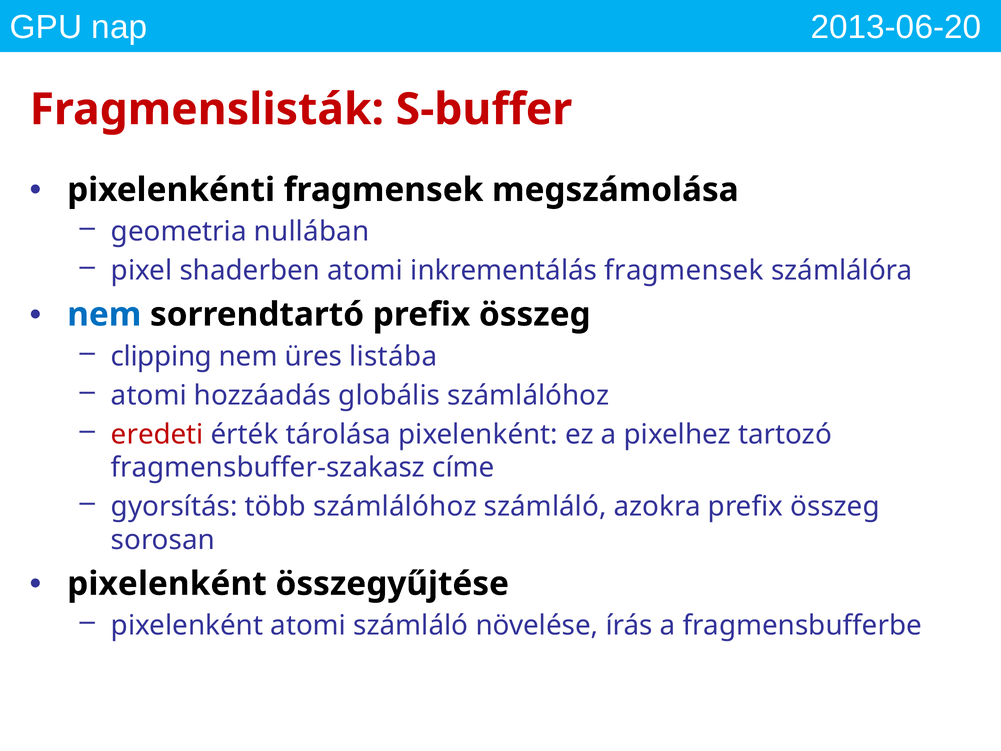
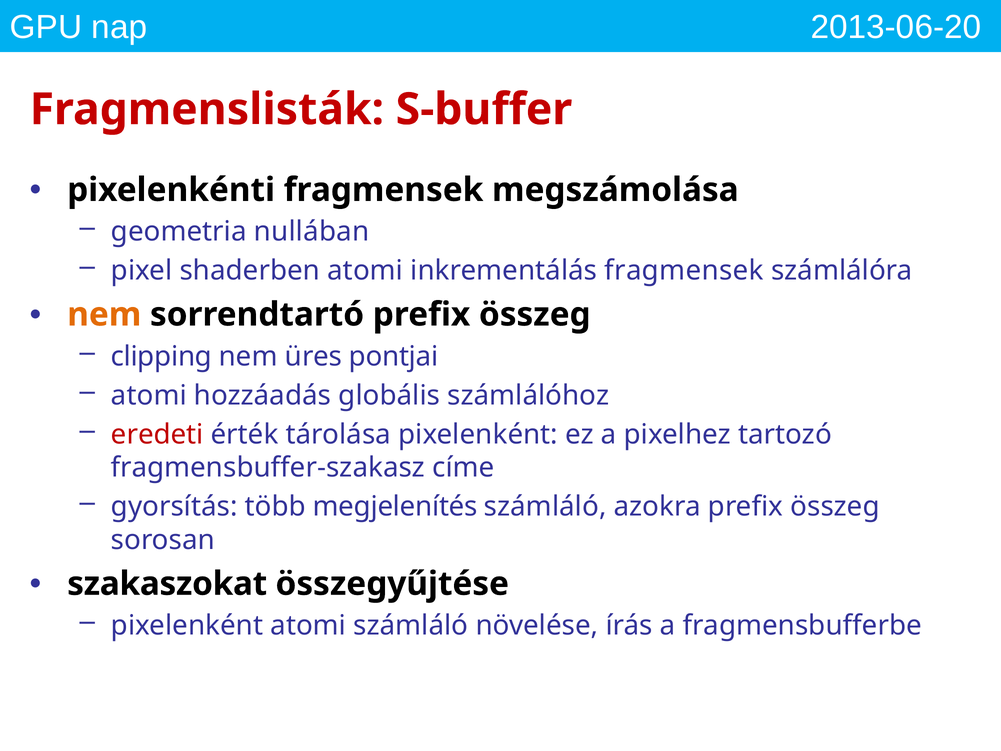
nem colour: blue -> orange (104, 314)
listába: listába -> pontjai (394, 356)
több számlálóhoz: számlálóhoz -> megjelenítés (395, 506)
pixelenként: pixelenként -> szakaszokat (167, 584)
